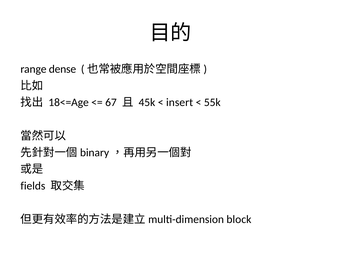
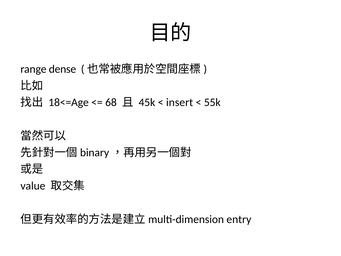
67: 67 -> 68 (111, 102)
fields: fields -> value (33, 186)
block: block -> entry (239, 219)
